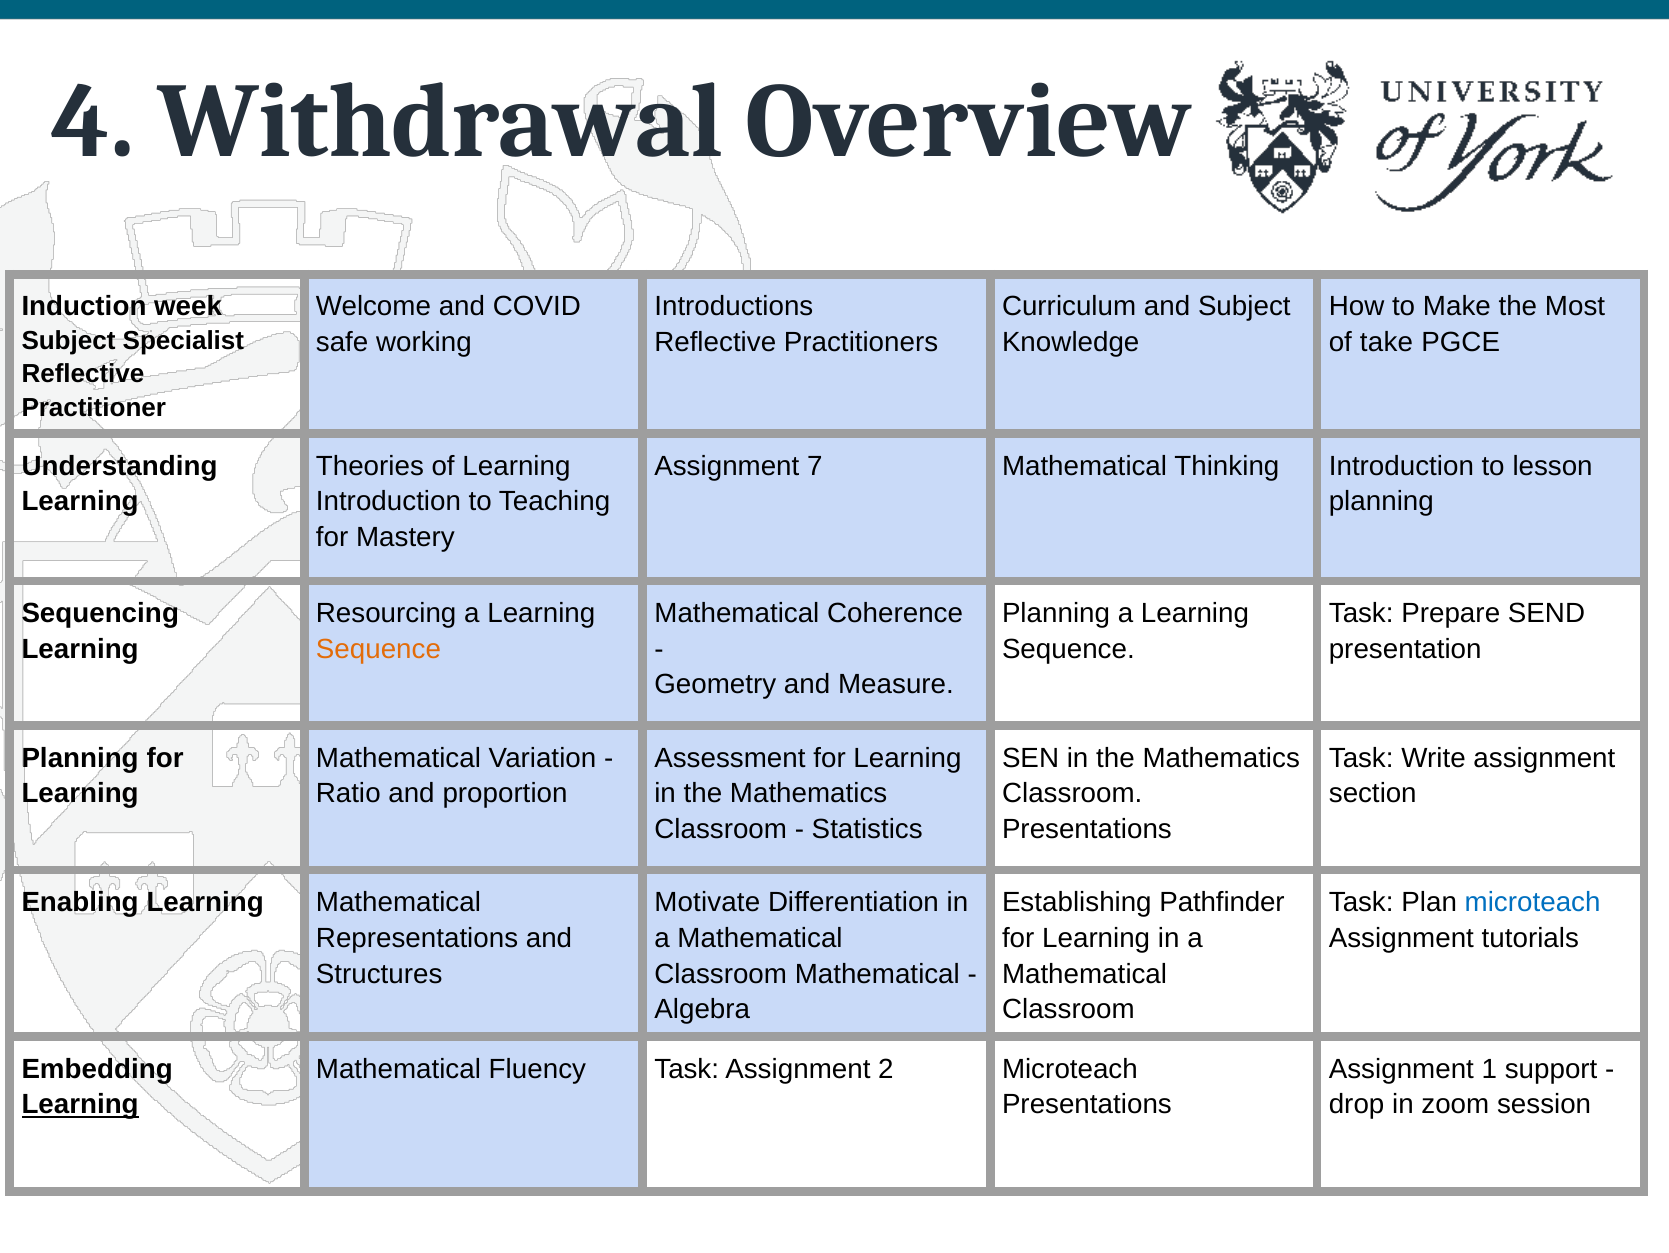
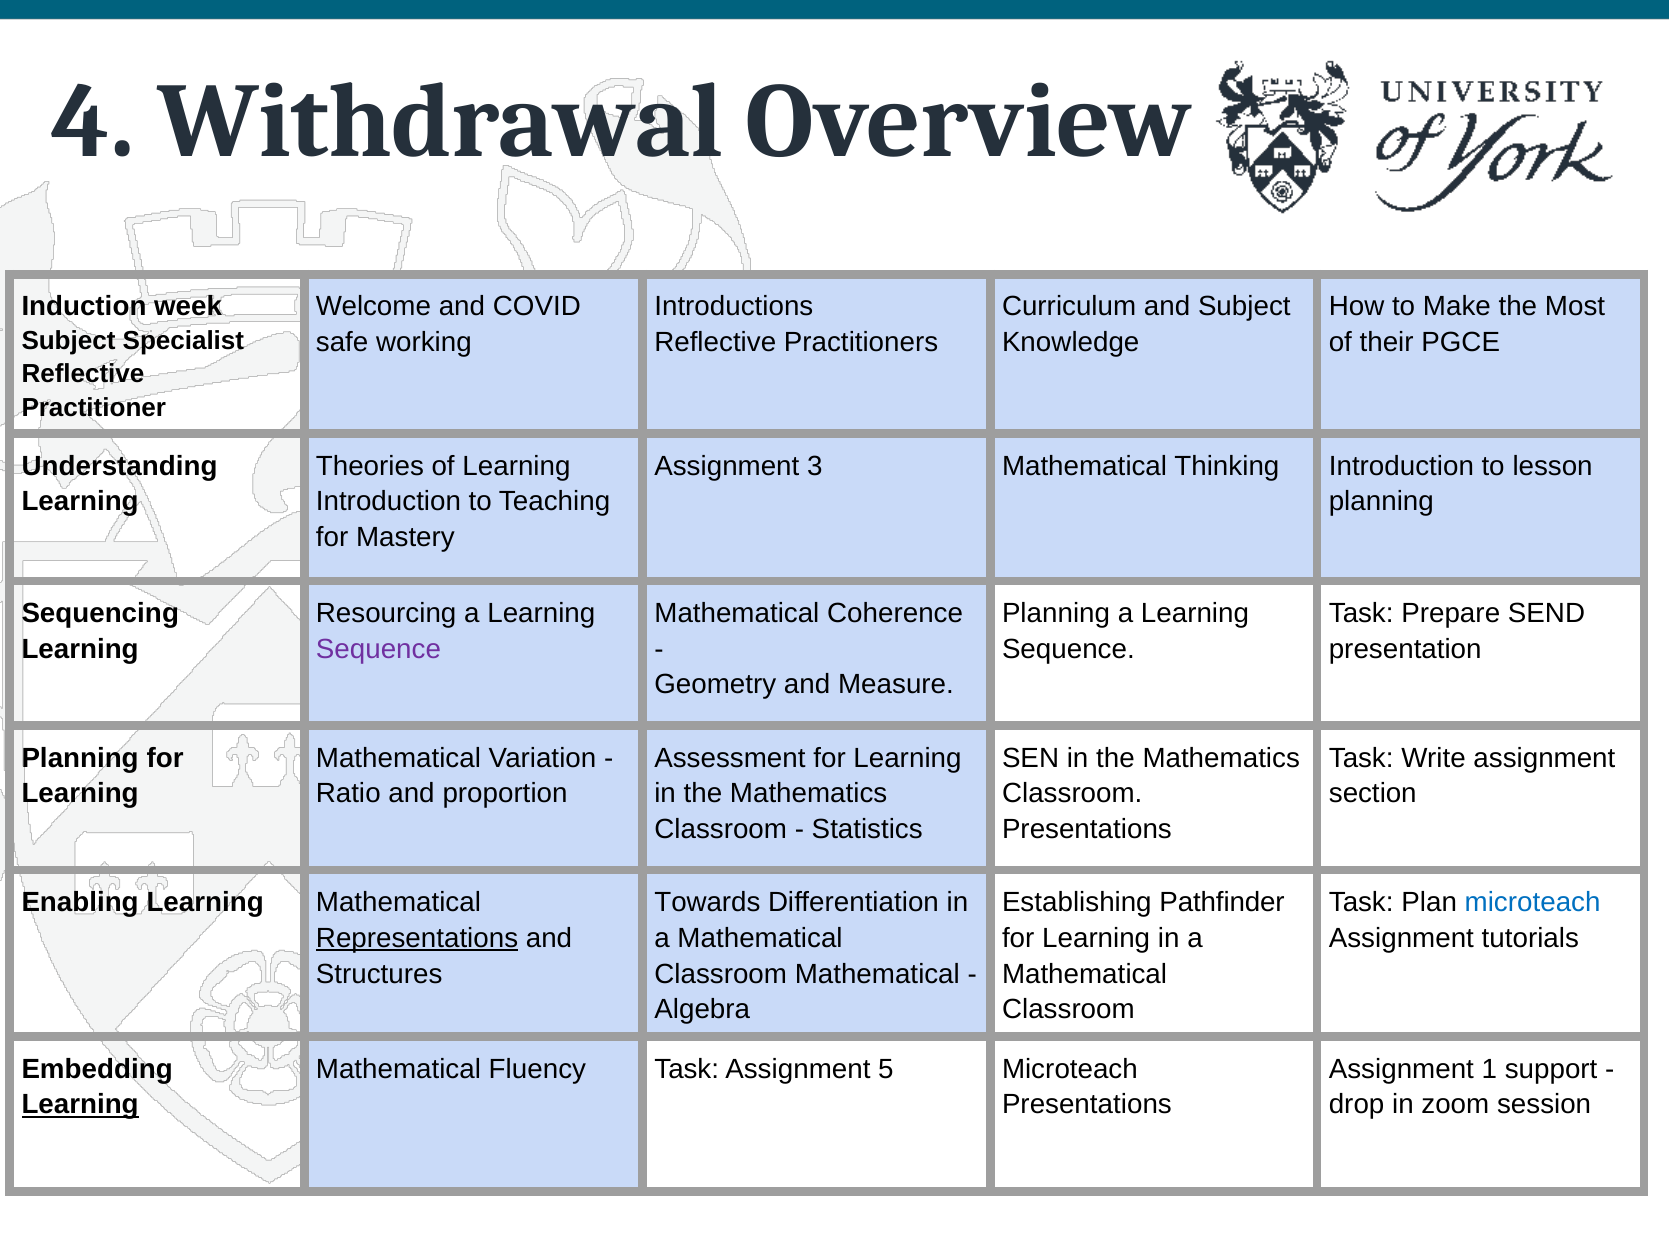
take: take -> their (1387, 343)
7: 7 -> 3 (815, 466)
Sequence colour: orange -> purple (378, 649)
Motivate: Motivate -> Towards (707, 903)
Representations underline: none -> present (417, 938)
2: 2 -> 5 (886, 1069)
